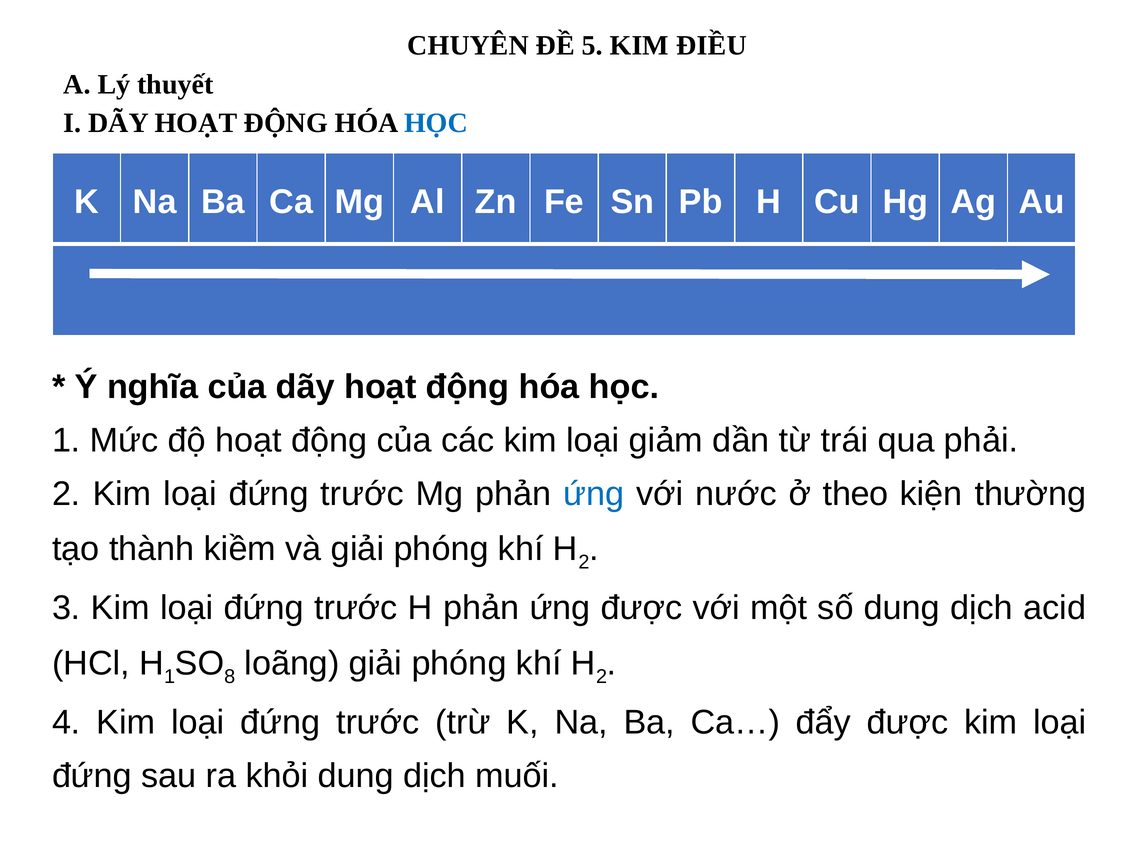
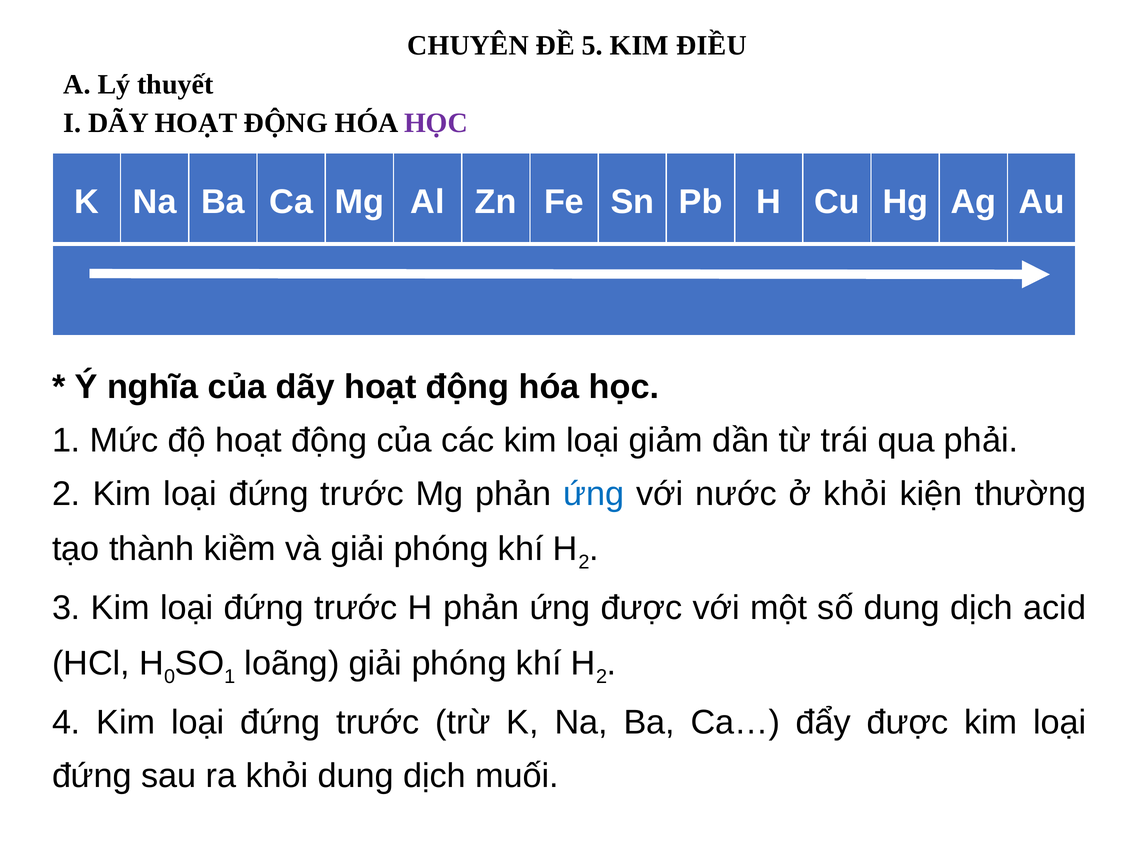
HỌC colour: blue -> purple (436, 123)
ở theo: theo -> khỏi (855, 494)
H 1: 1 -> 0 (170, 676)
8: 8 -> 1 (230, 676)
